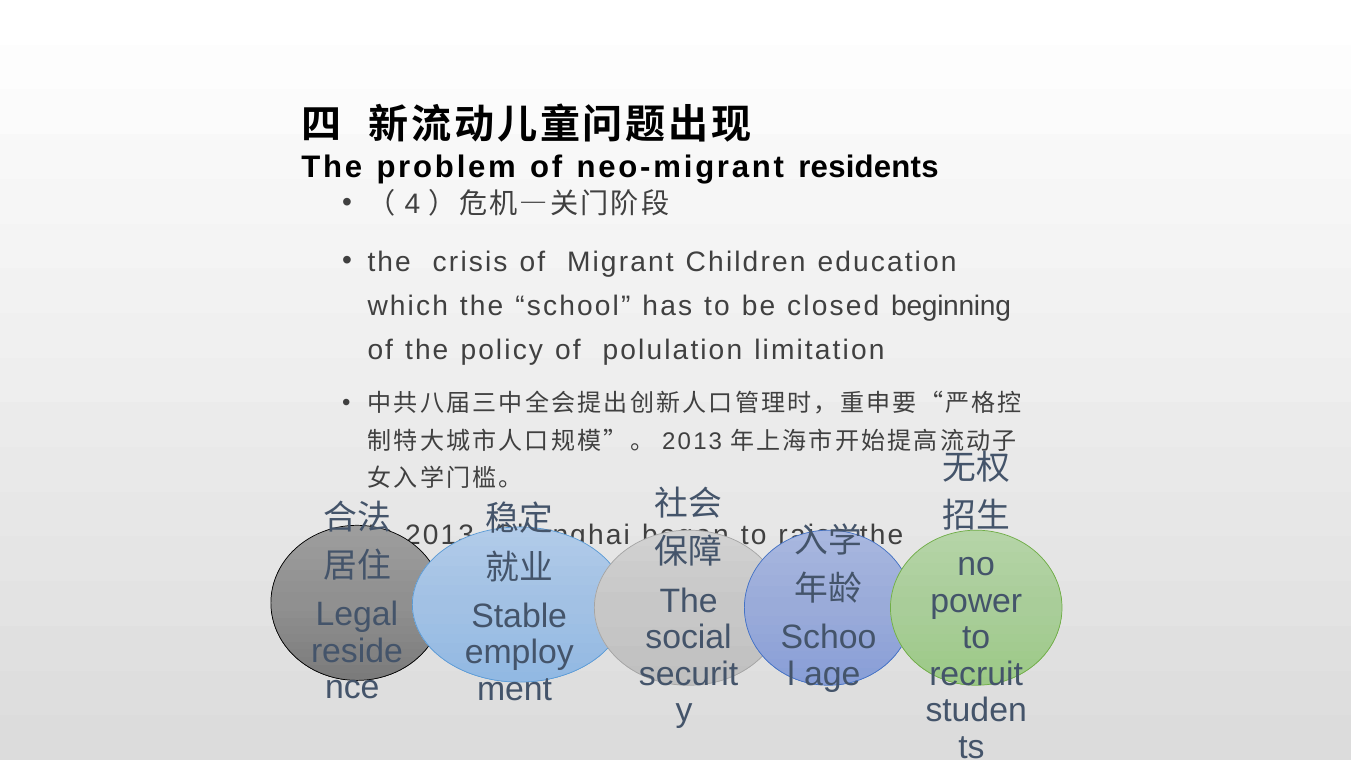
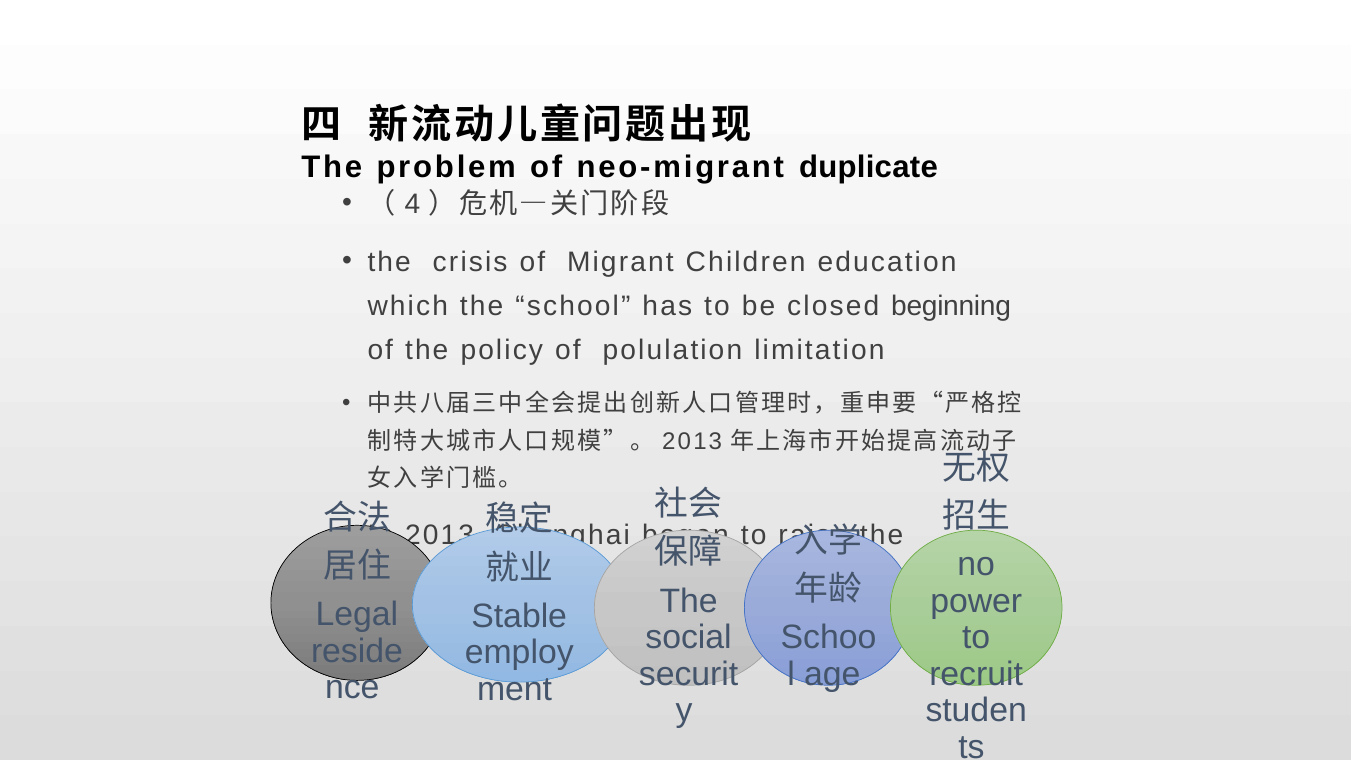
residents: residents -> duplicate (868, 167)
